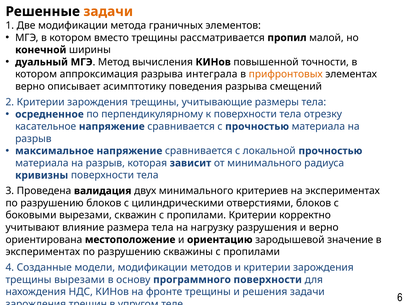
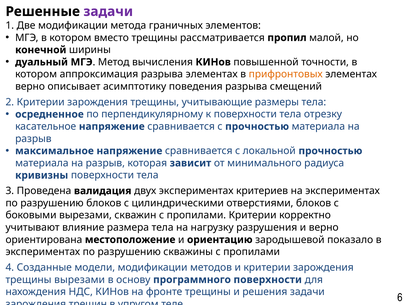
задачи colour: orange -> purple (108, 11)
разрыва интеграла: интеграла -> элементах (212, 74)
двух минимального: минимального -> экспериментах (196, 191)
значение: значение -> показало (350, 240)
